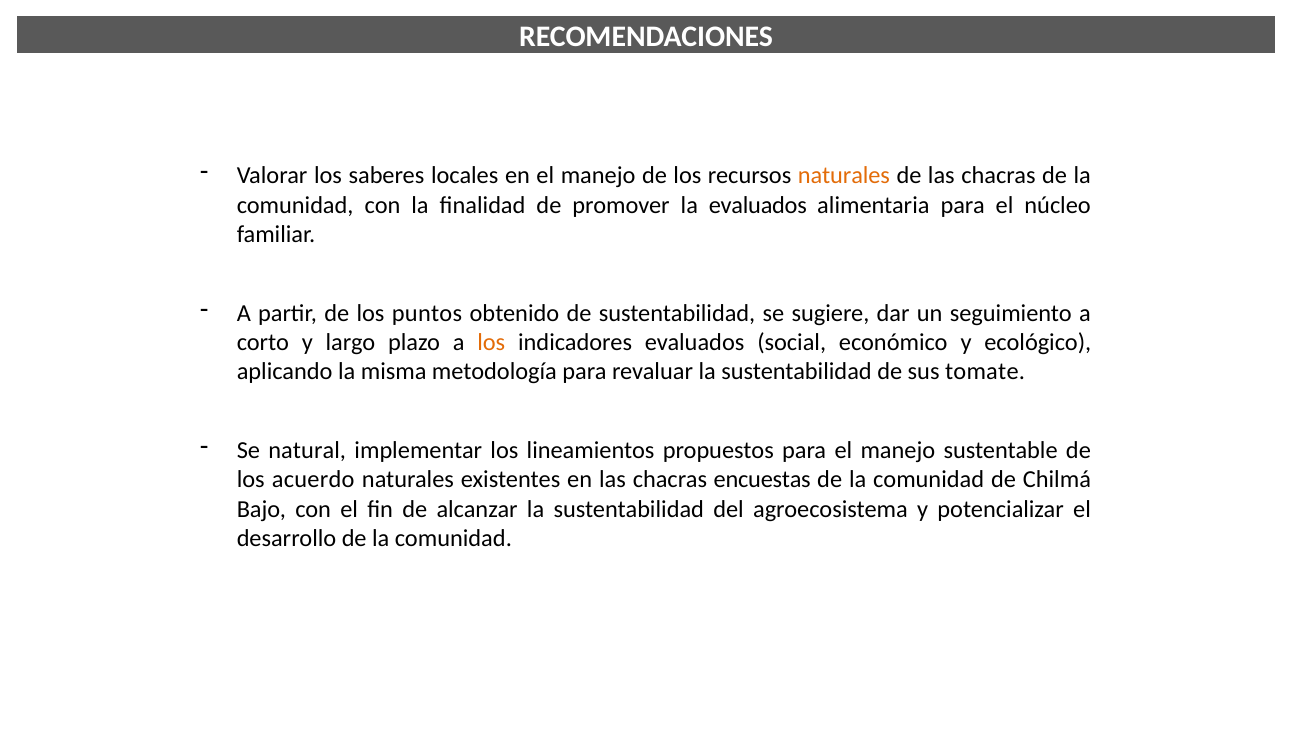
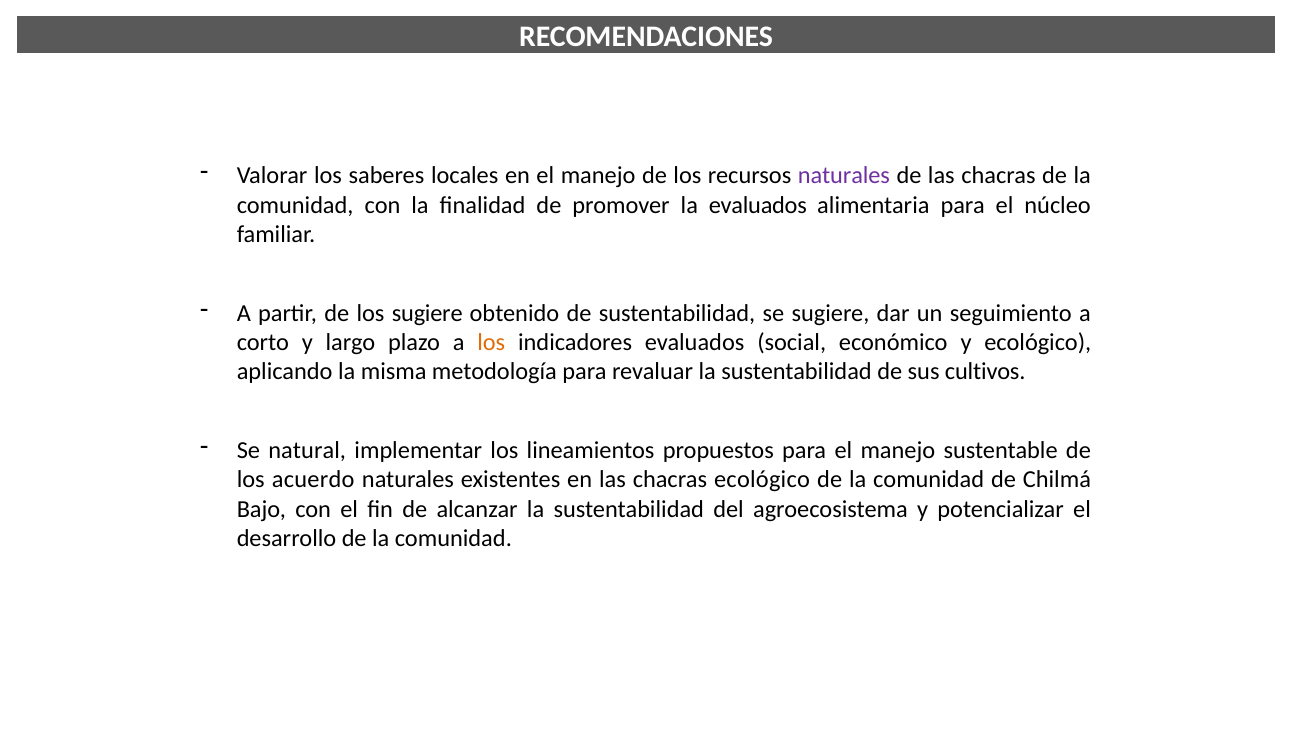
naturales colour: orange -> purple (844, 176)
los puntos: puntos -> sugiere (427, 313)
tomate: tomate -> cultivos (985, 372)
chacras encuestas: encuestas -> ecológico (762, 480)
